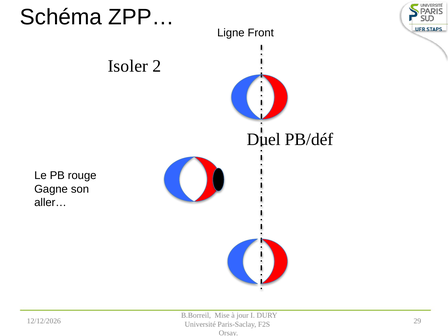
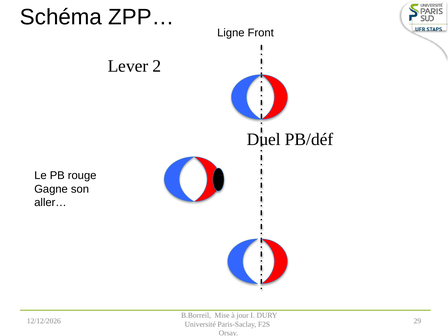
Isoler: Isoler -> Lever (128, 66)
